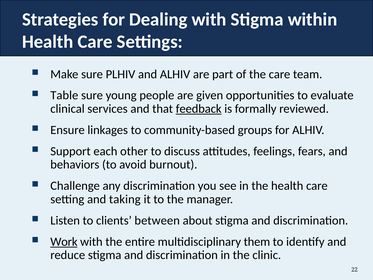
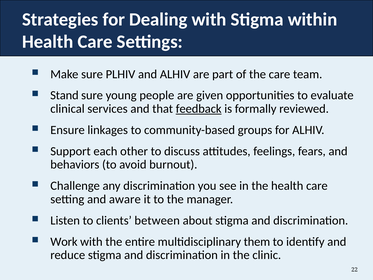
Table: Table -> Stand (64, 95)
taking: taking -> aware (125, 199)
Work underline: present -> none (64, 241)
